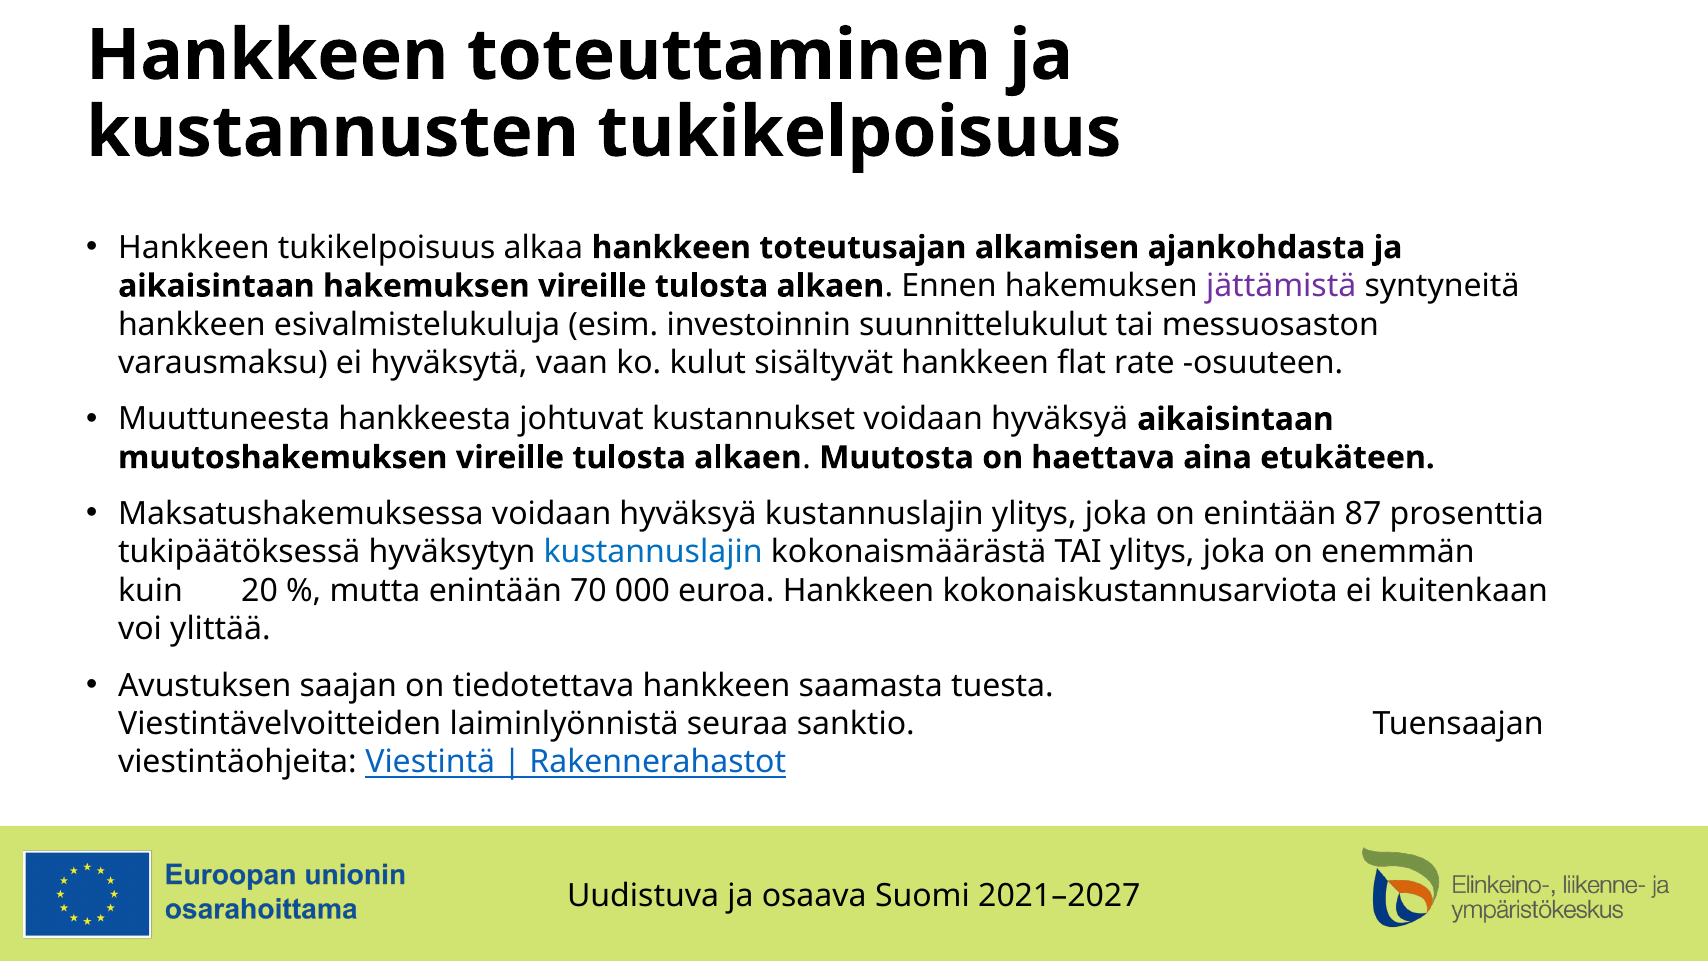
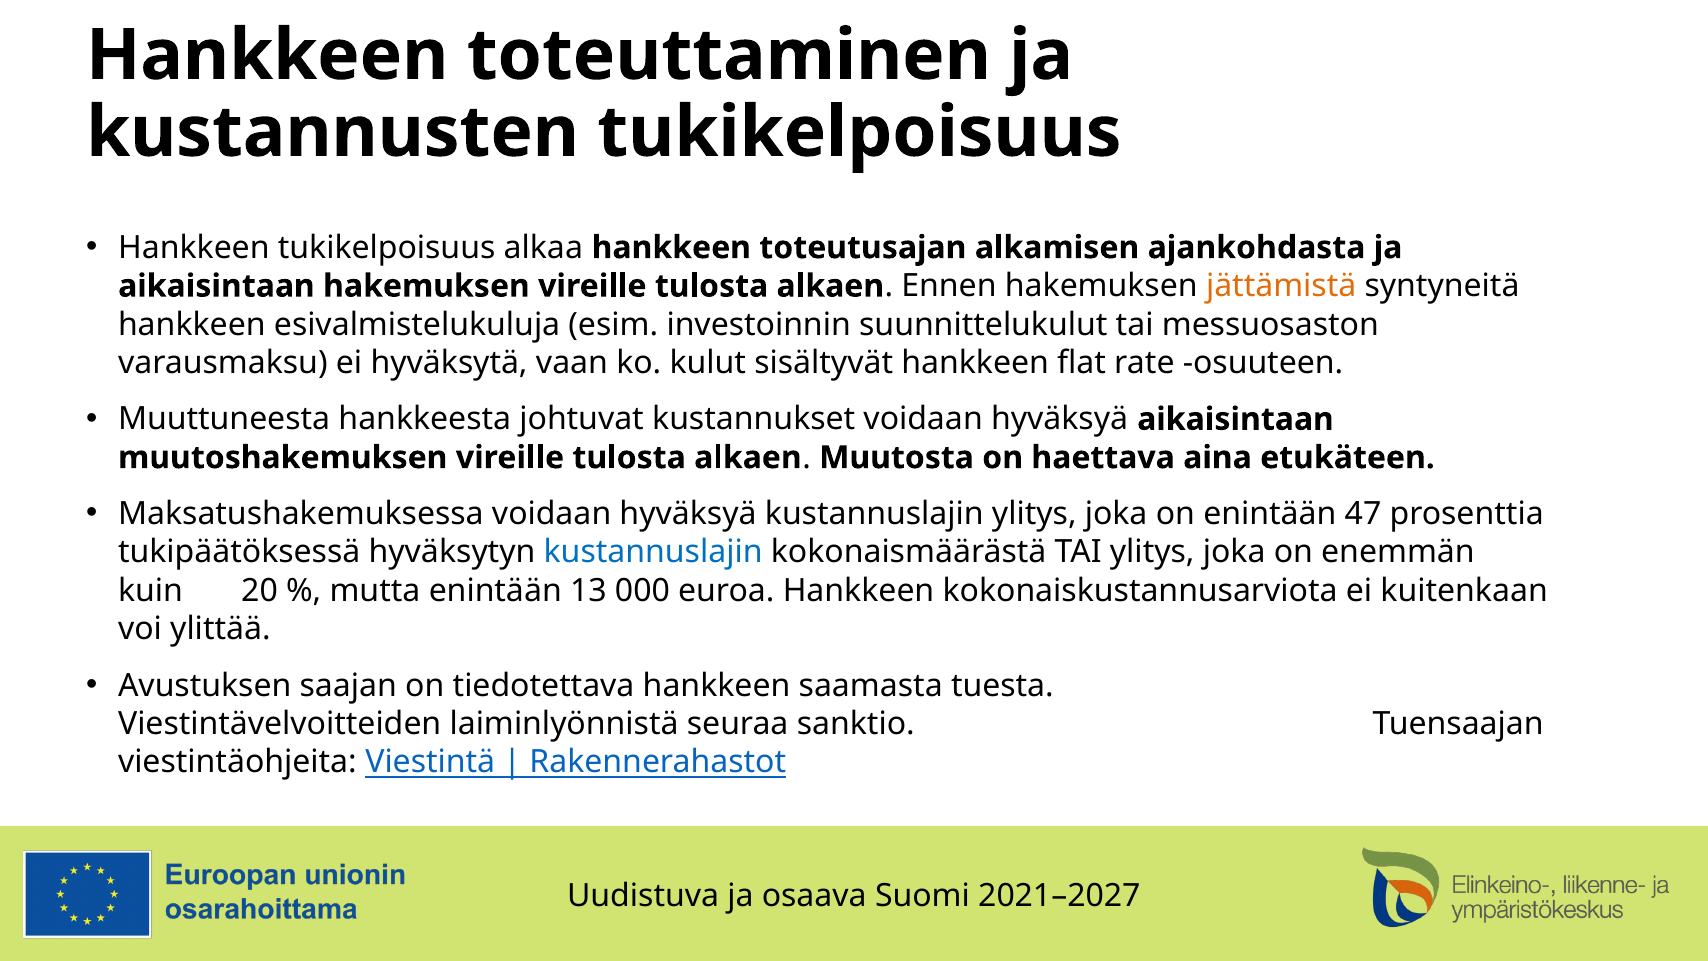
jättämistä colour: purple -> orange (1281, 286)
87: 87 -> 47 (1363, 514)
70: 70 -> 13 (588, 591)
